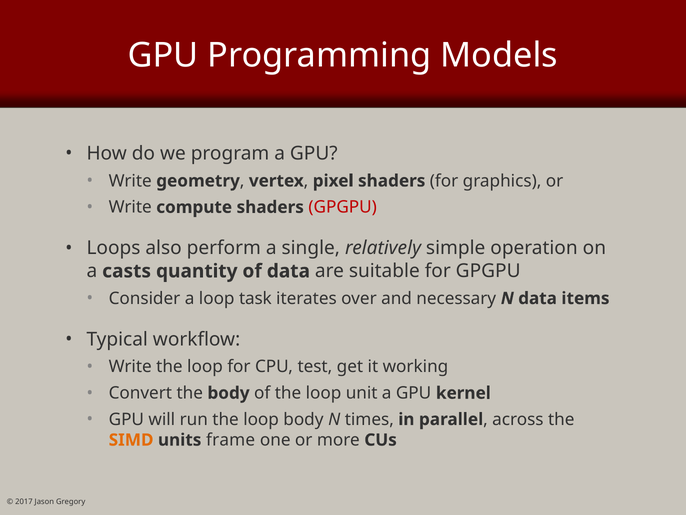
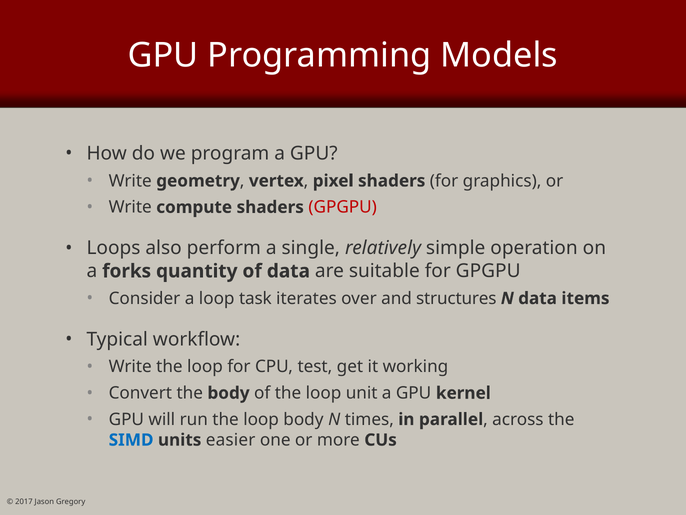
casts: casts -> forks (127, 271)
necessary: necessary -> structures (456, 298)
SIMD colour: orange -> blue (131, 440)
frame: frame -> easier (231, 440)
